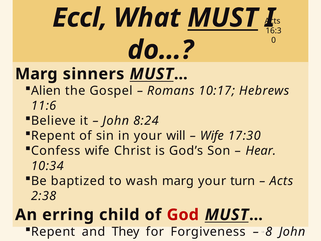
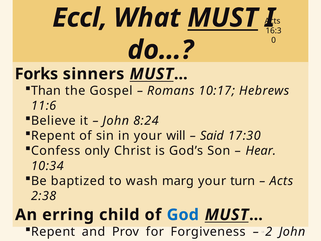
Marg: Marg -> Forks (36, 74)
Alien: Alien -> Than (46, 91)
Wife: Wife -> Said (212, 136)
Confess wife: wife -> only (97, 151)
God colour: red -> blue (183, 215)
They: They -> Prov (126, 231)
8: 8 -> 2 (269, 231)
